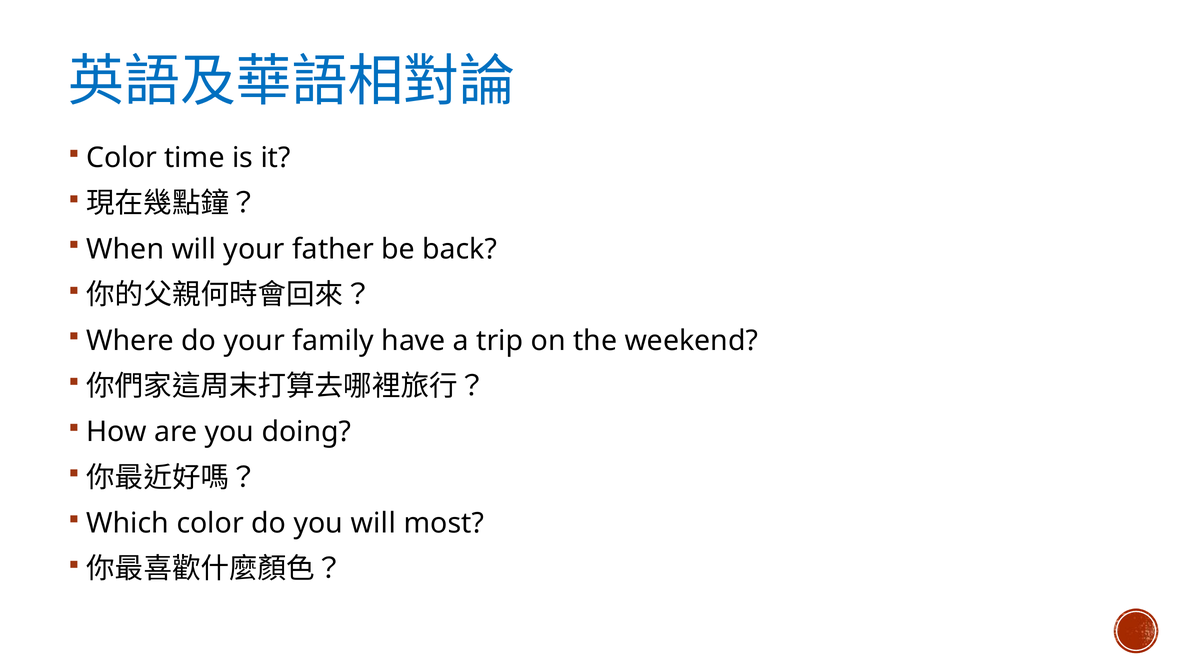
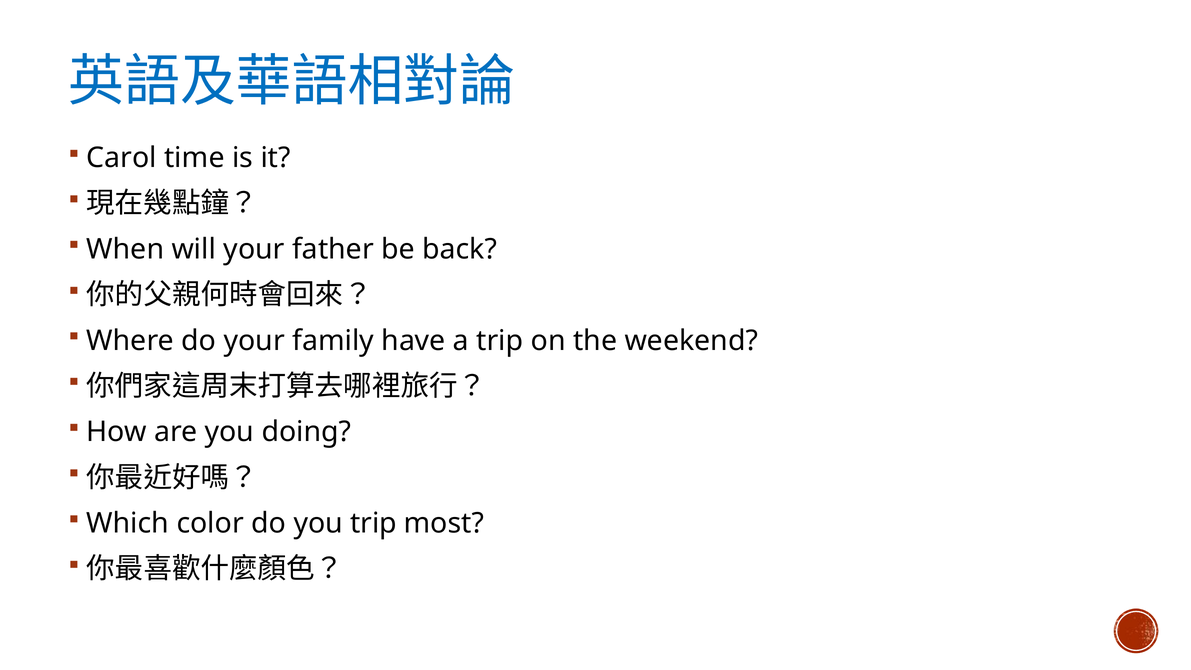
Color: Color -> Carol (122, 158)
you will: will -> trip (374, 523)
